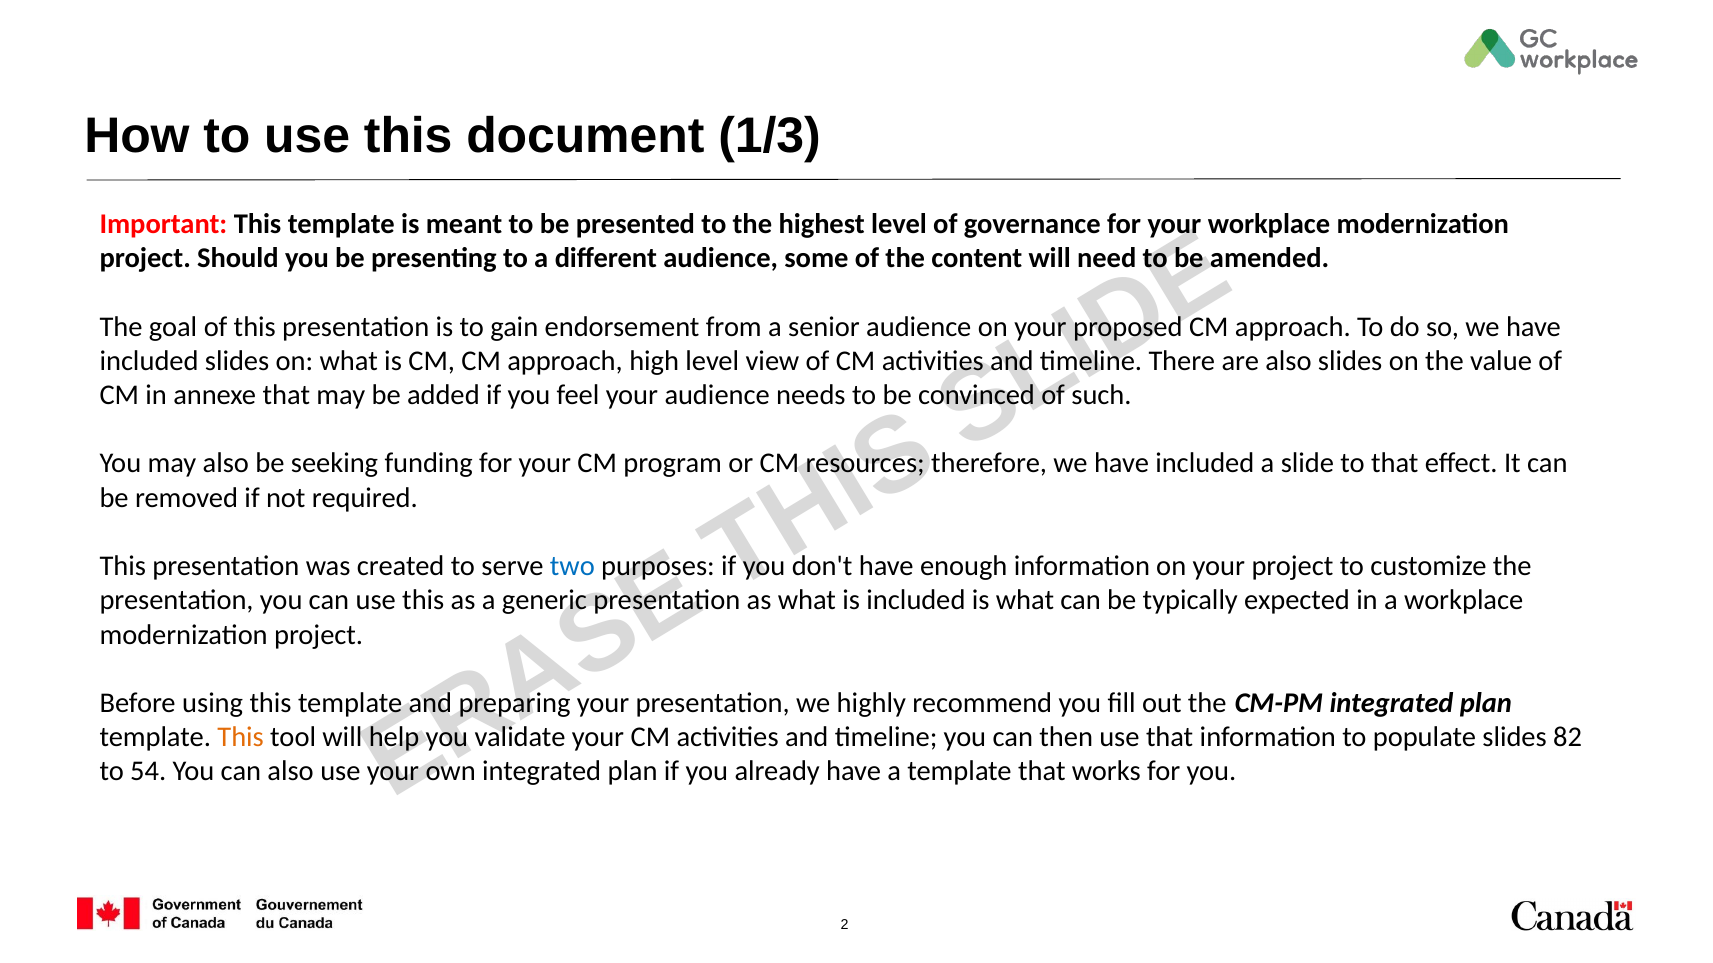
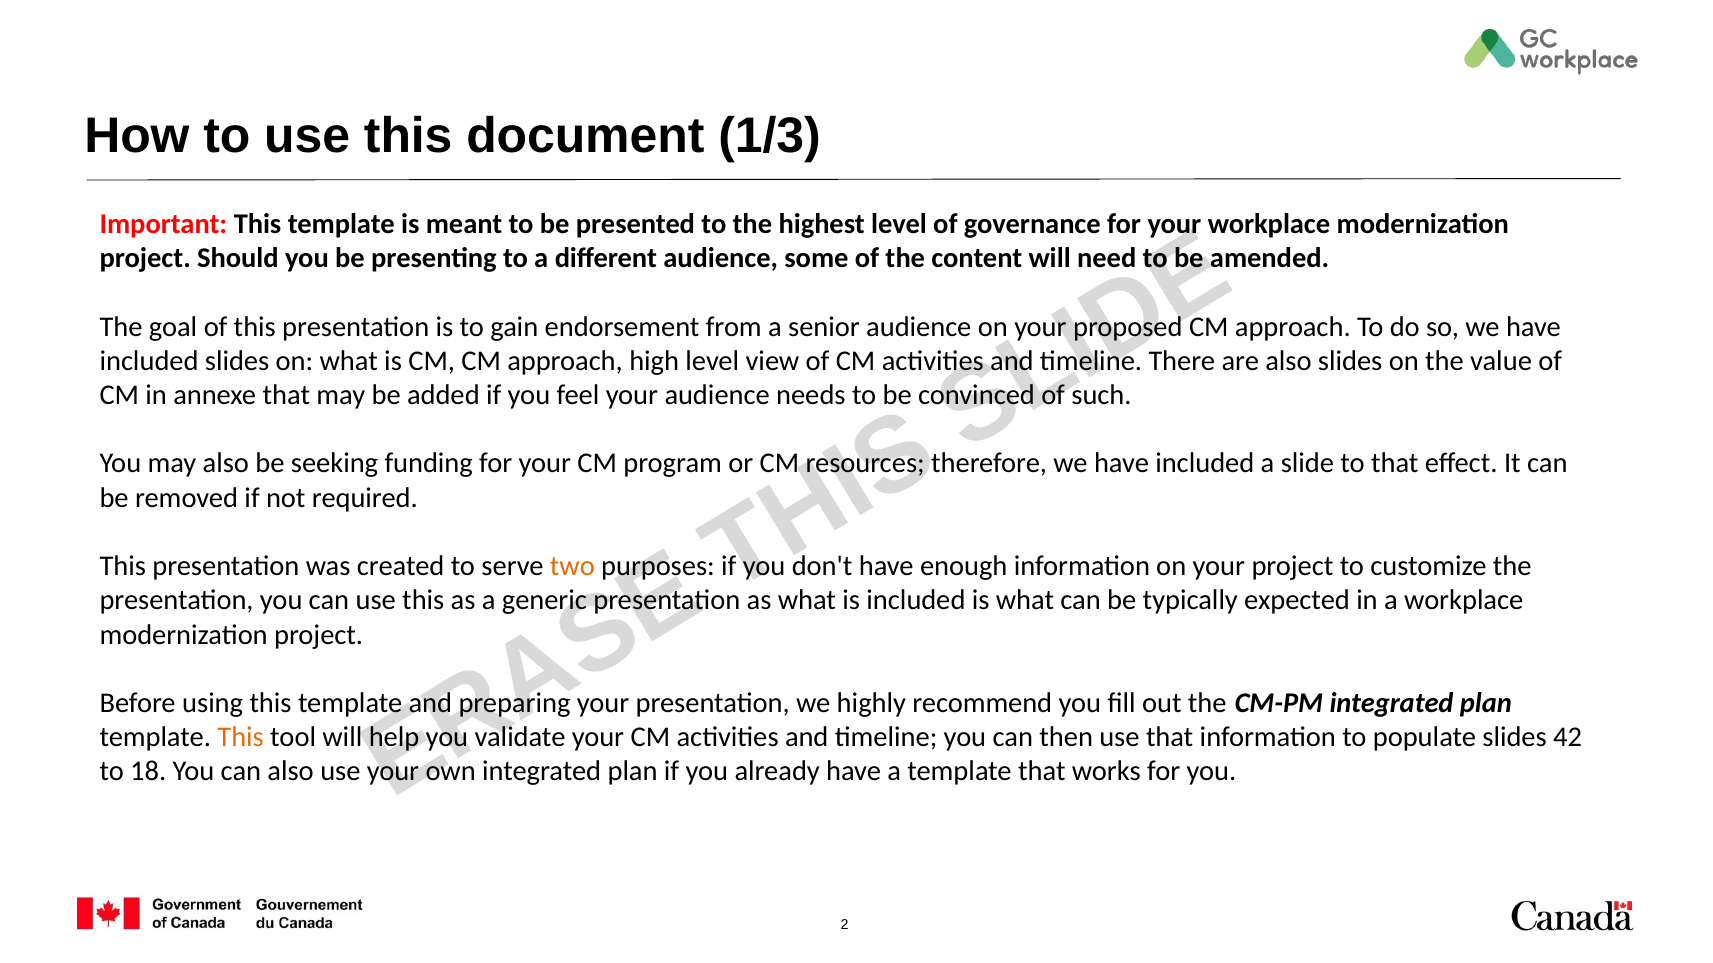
two colour: blue -> orange (572, 566)
82: 82 -> 42 (1568, 738)
54: 54 -> 18 (148, 772)
